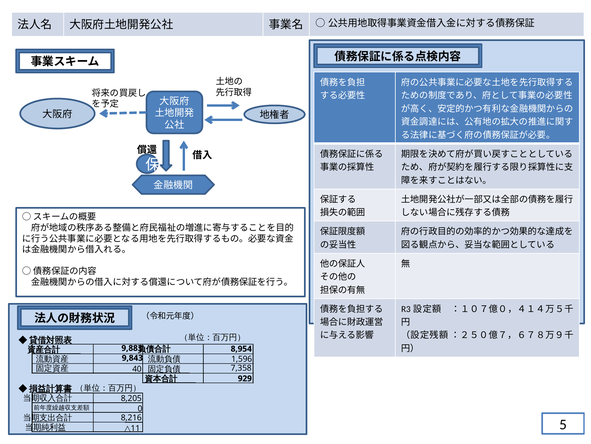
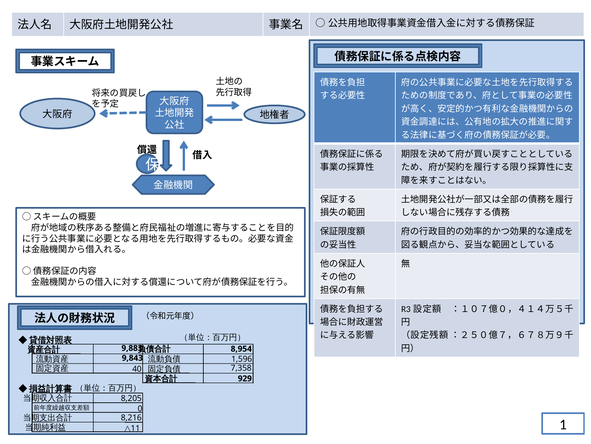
5: 5 -> 1 (563, 424)
